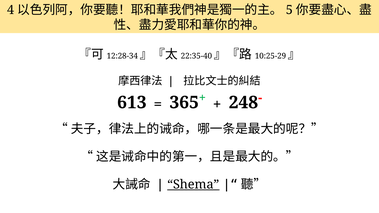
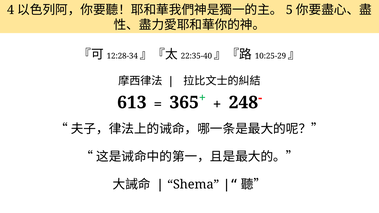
Shema underline: present -> none (193, 185)
